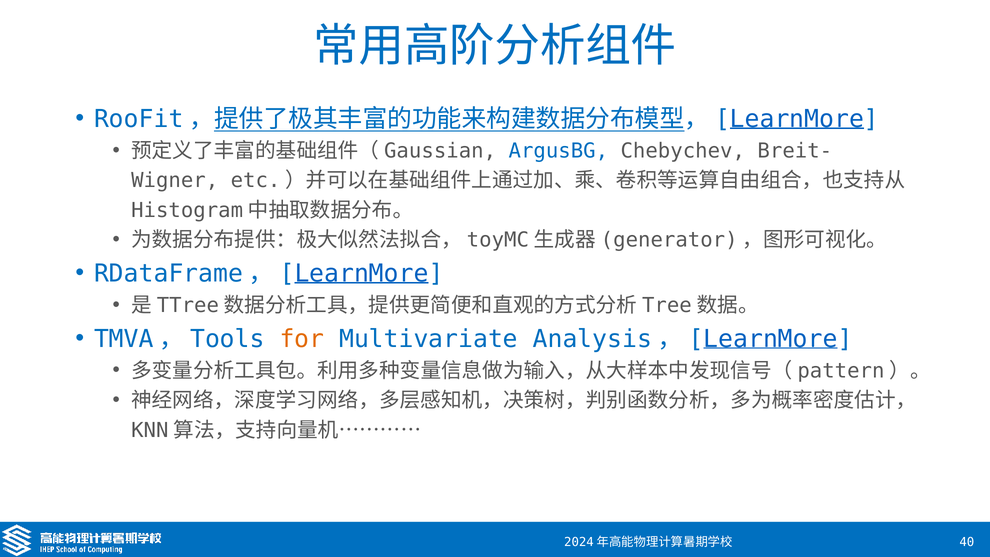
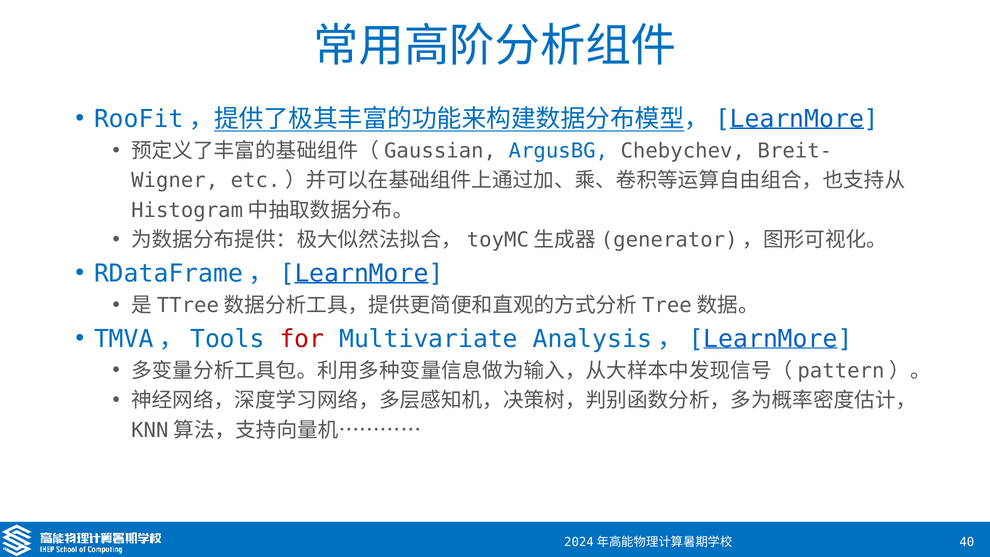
for colour: orange -> red (302, 339)
